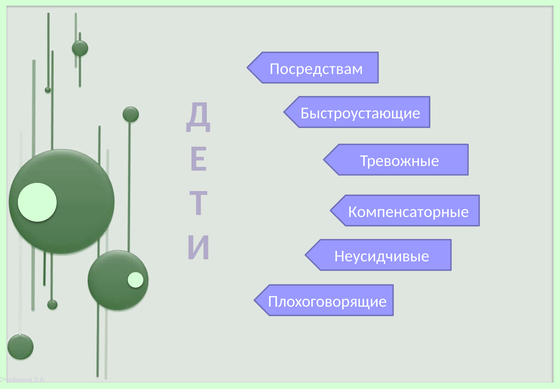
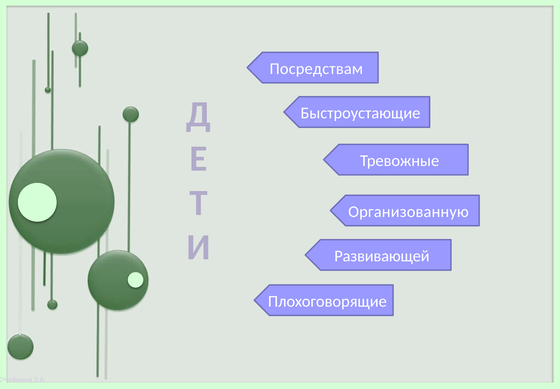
Компенсаторные: Компенсаторные -> Организованную (408, 211)
Неусидчивые: Неусидчивые -> Развивающей (382, 256)
